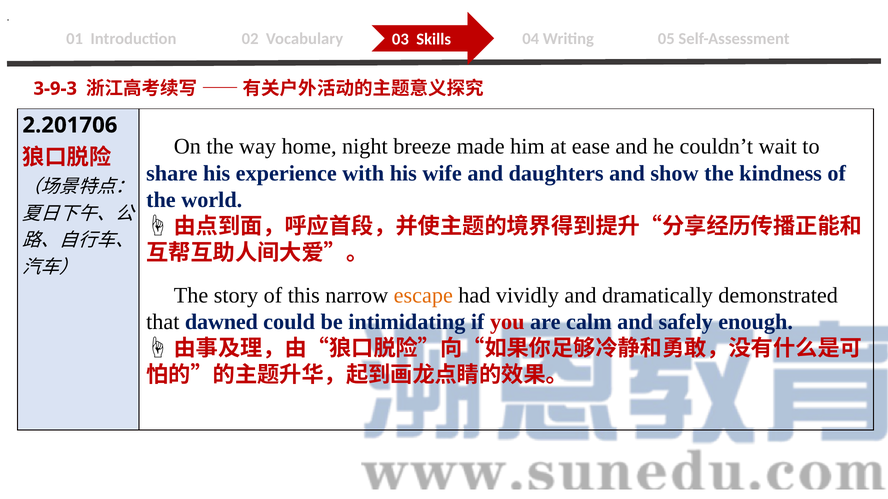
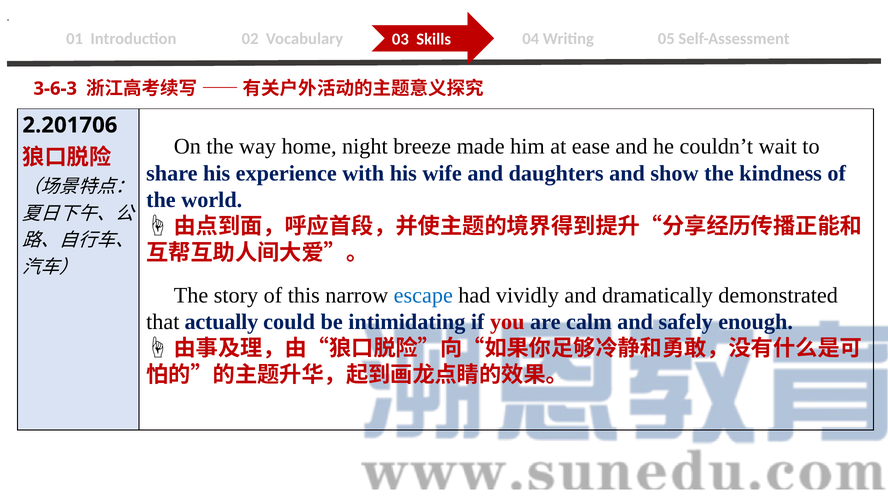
3-9-3: 3-9-3 -> 3-6-3 (55, 89)
escape colour: orange -> blue (423, 296)
dawned: dawned -> actually (221, 322)
